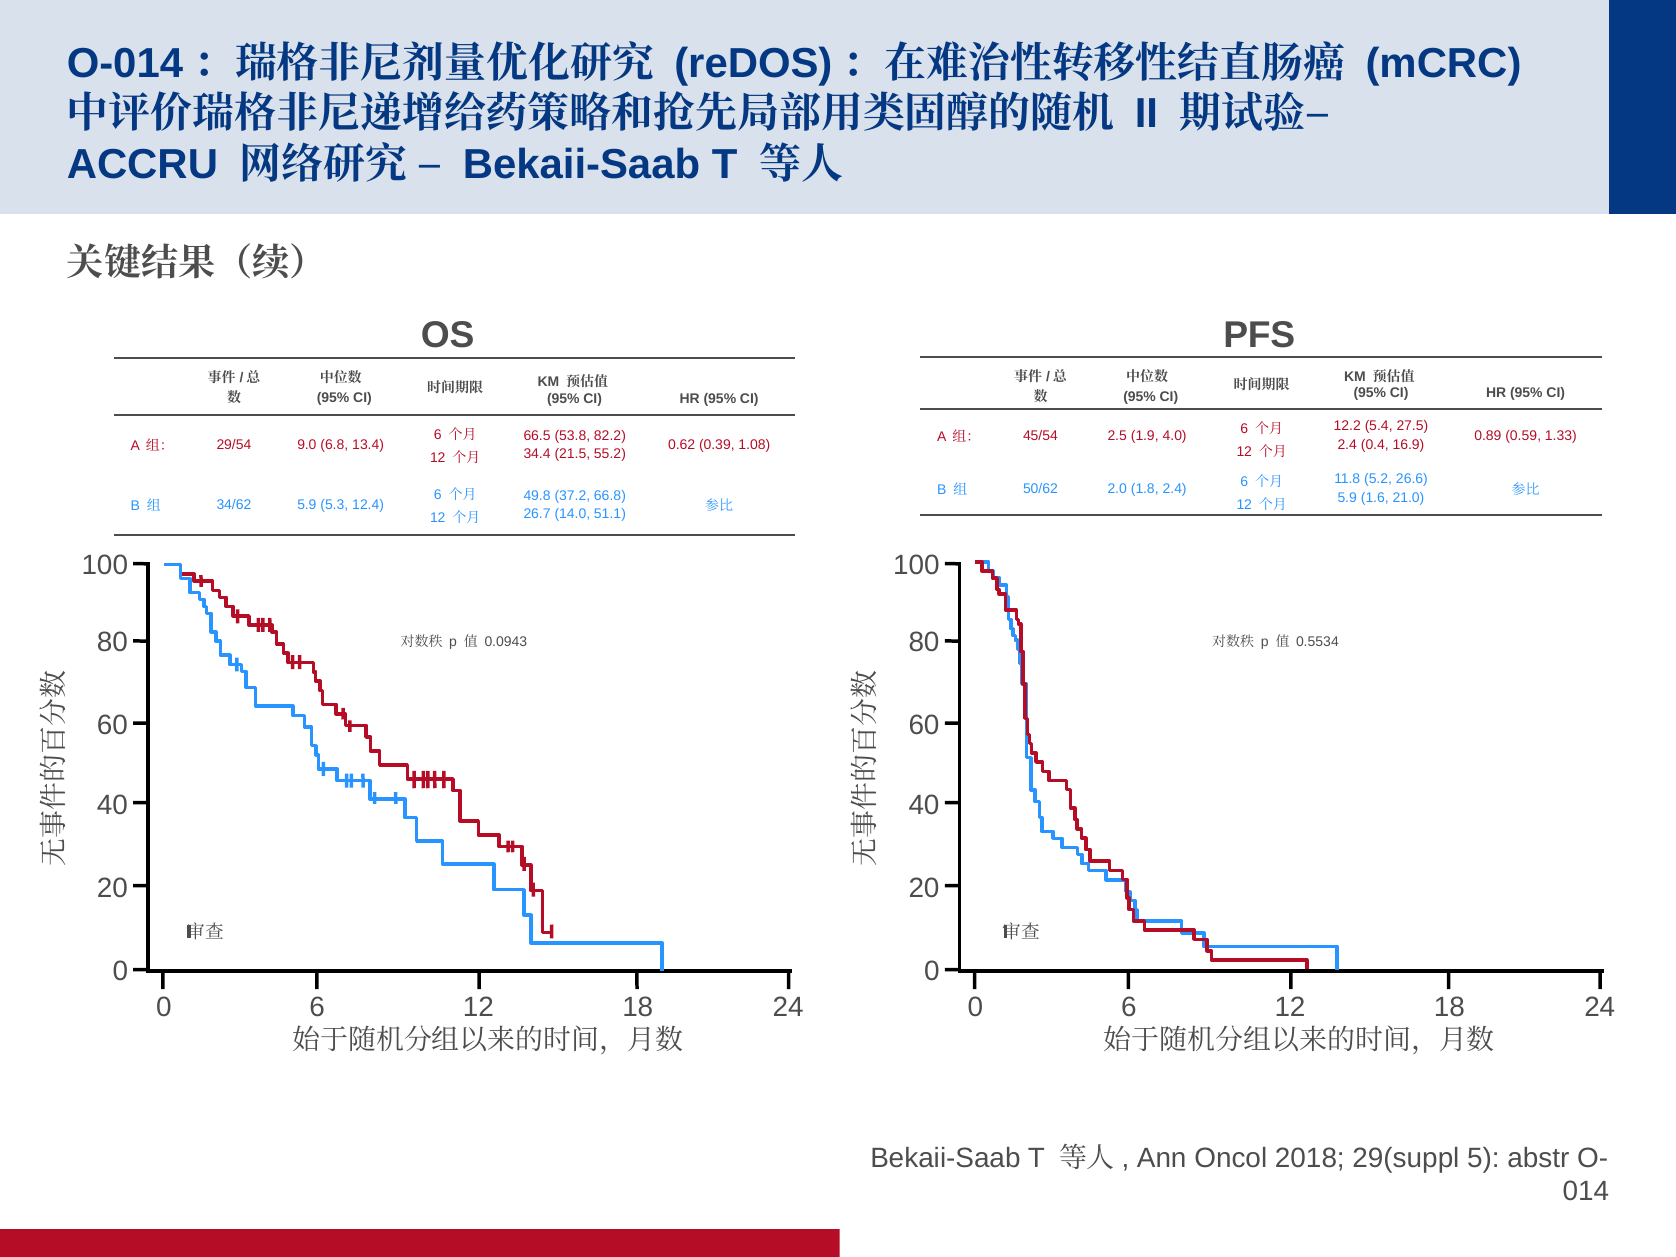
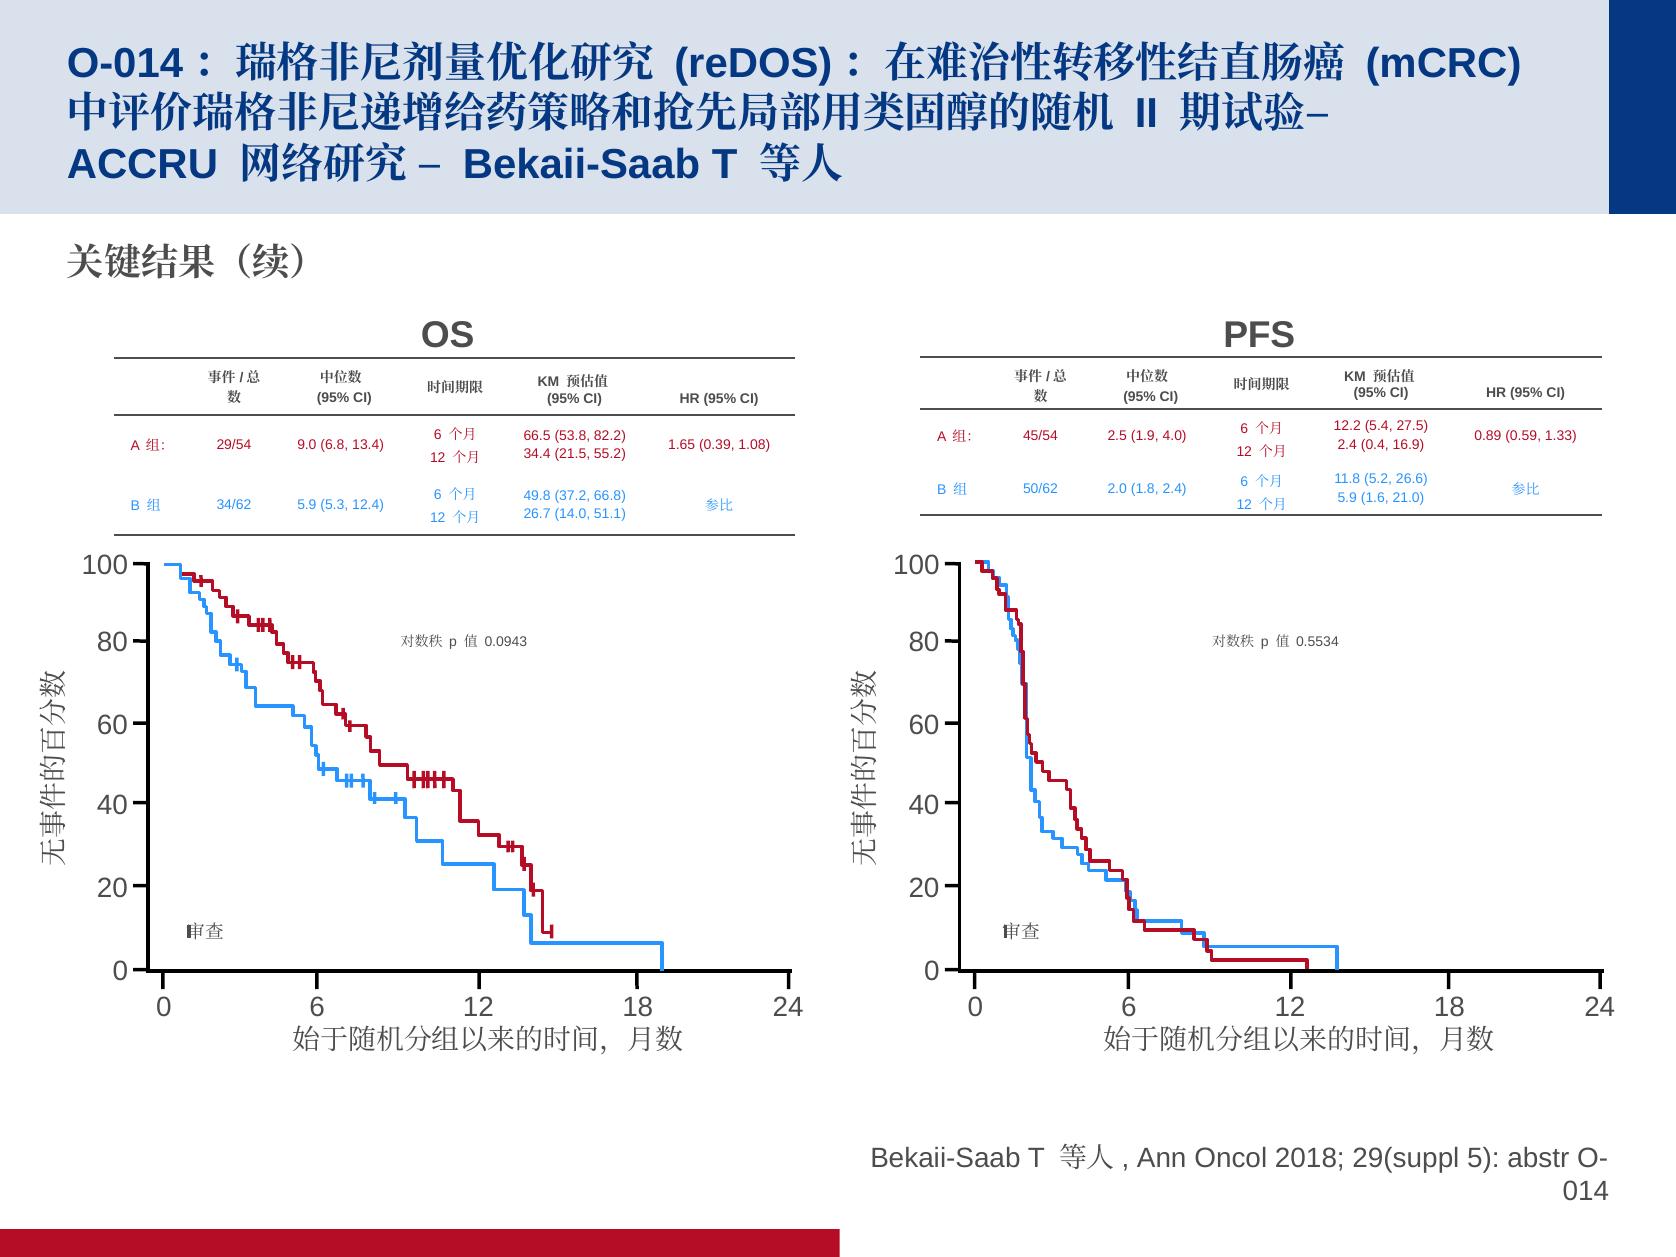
0.62: 0.62 -> 1.65 (682, 445)
